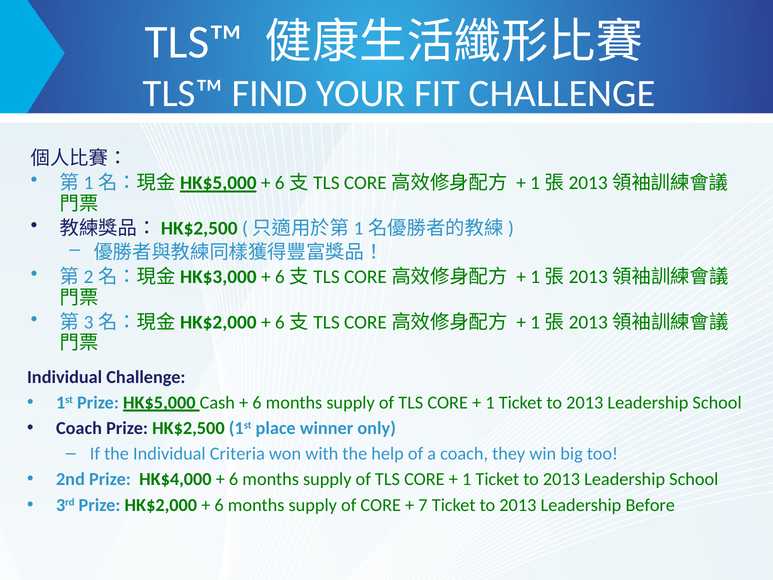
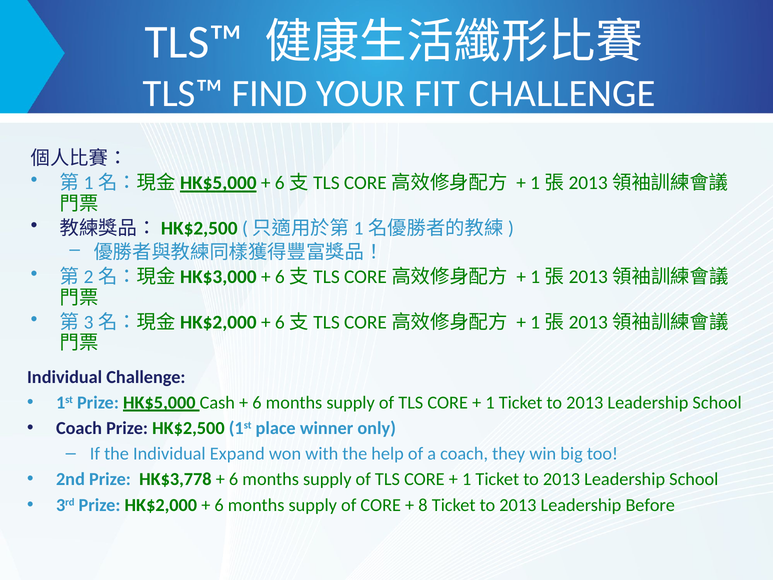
Criteria: Criteria -> Expand (237, 454)
HK$4,000: HK$4,000 -> HK$3,778 (175, 479)
7: 7 -> 8 (423, 505)
